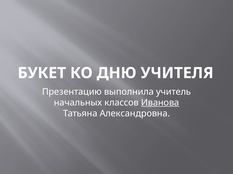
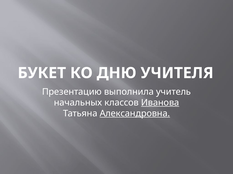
Александровна underline: none -> present (135, 114)
